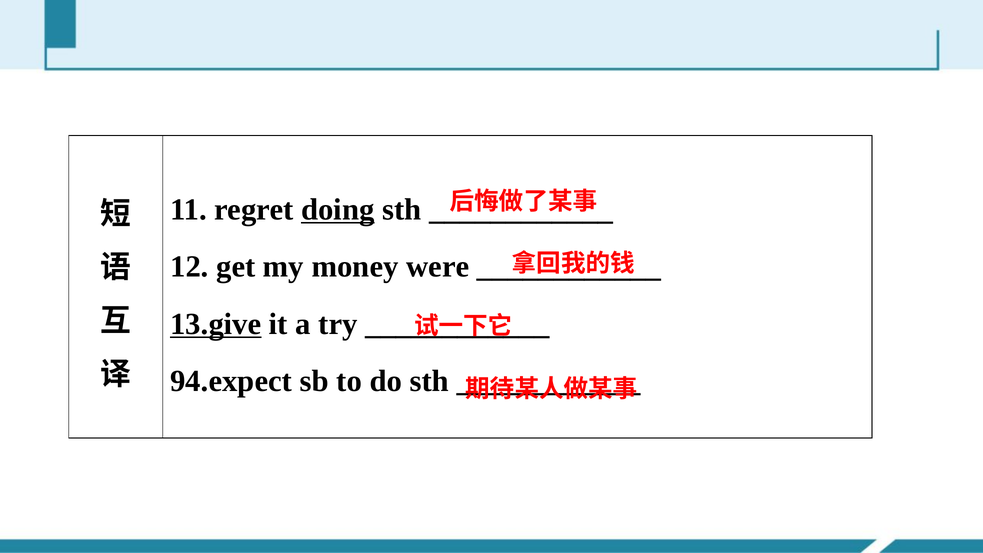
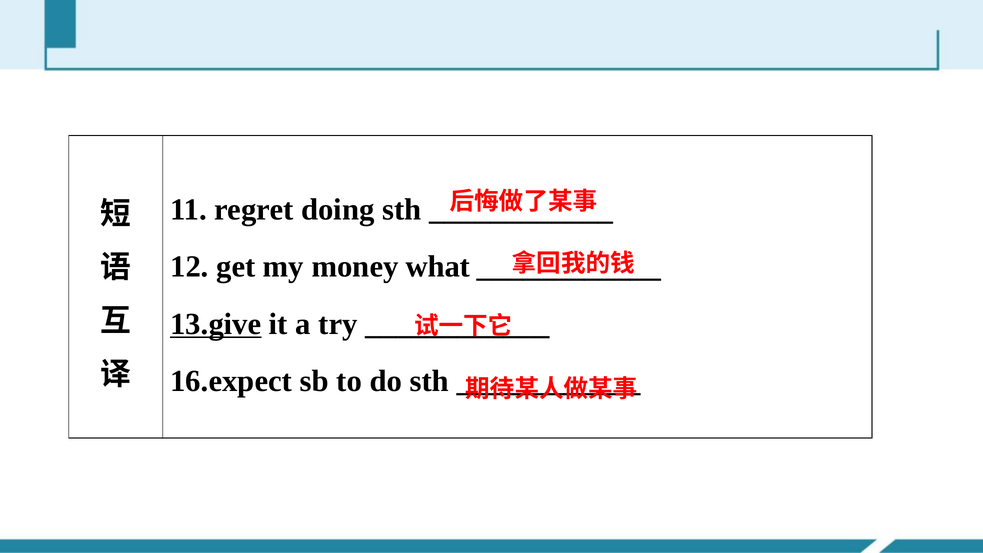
doing underline: present -> none (338, 210)
were: were -> what (438, 267)
94.expect: 94.expect -> 16.expect (231, 381)
